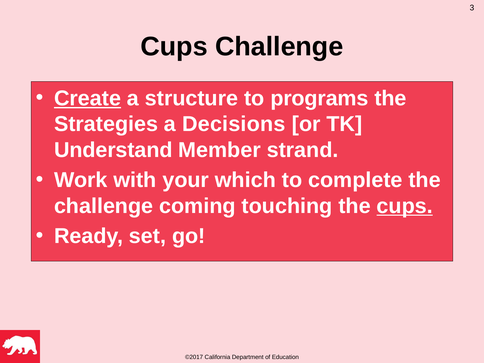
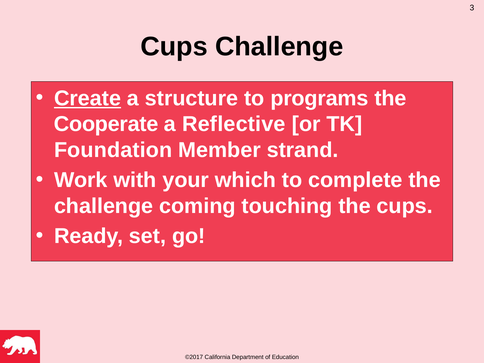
Strategies: Strategies -> Cooperate (106, 124)
Decisions: Decisions -> Reflective (234, 124)
Understand: Understand -> Foundation (113, 150)
cups underline: present -> none (405, 206)
